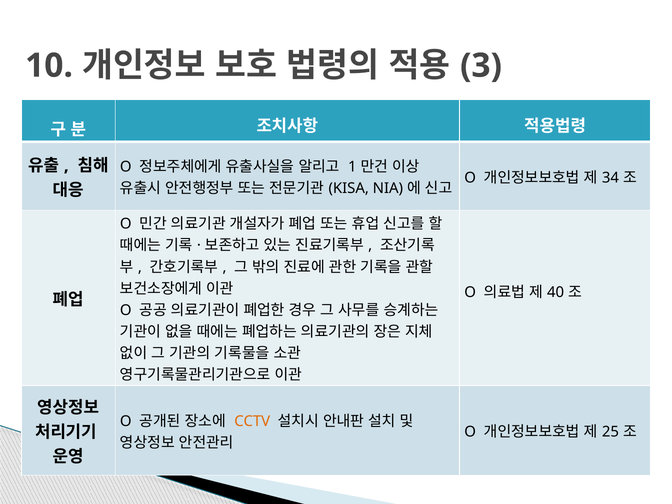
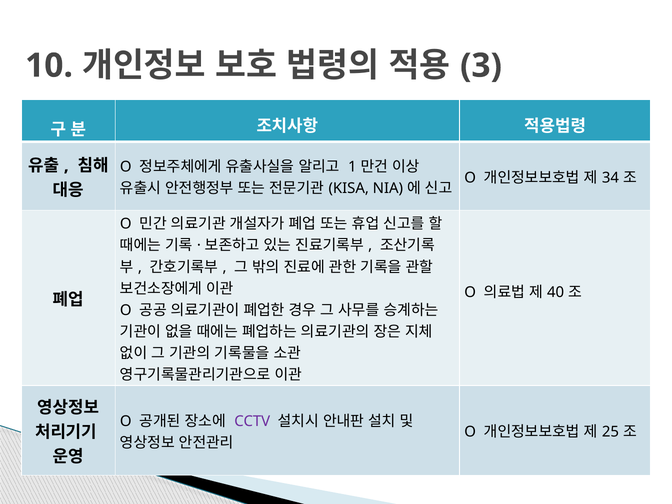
CCTV colour: orange -> purple (252, 421)
